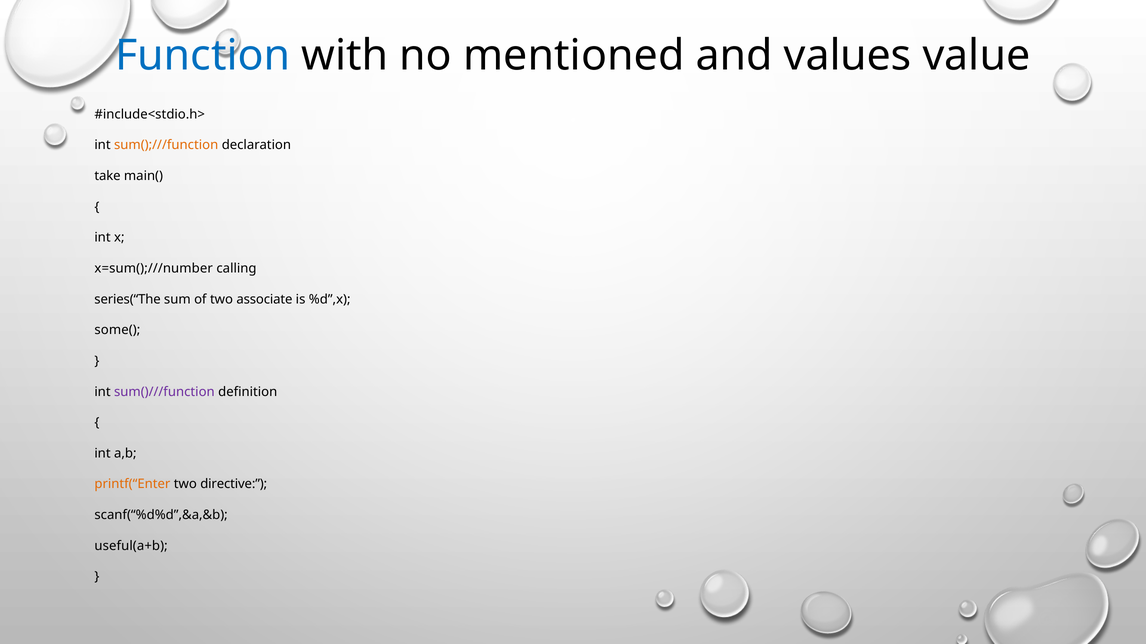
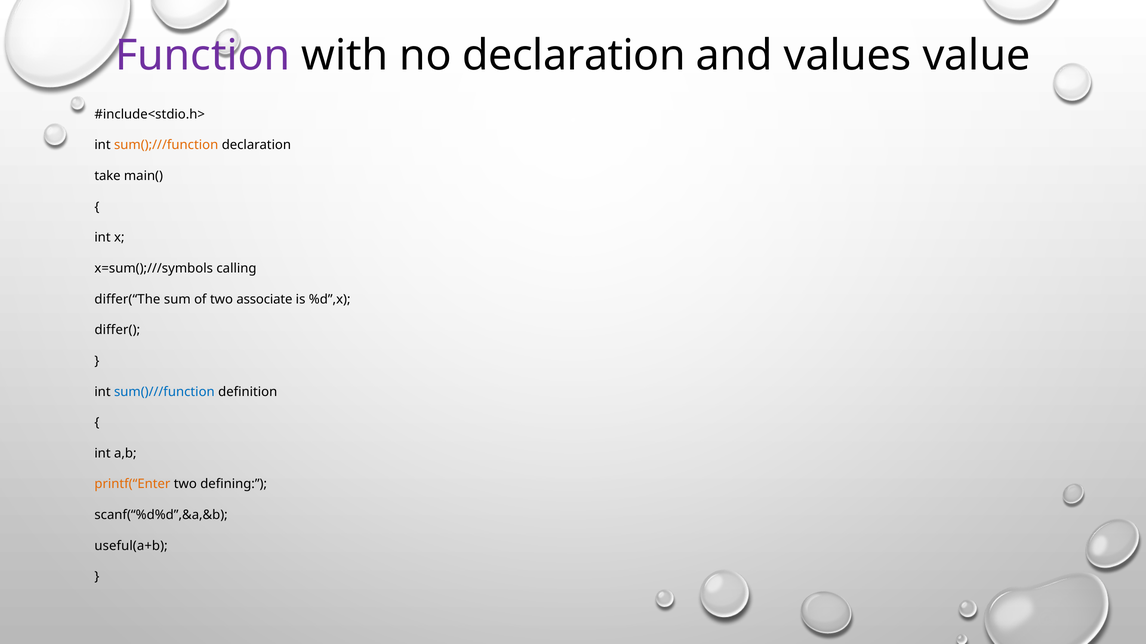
Function colour: blue -> purple (203, 55)
no mentioned: mentioned -> declaration (574, 55)
x=sum();///number: x=sum();///number -> x=sum();///symbols (154, 269)
series(“The: series(“The -> differ(“The (127, 299)
some(: some( -> differ( (117, 330)
sum()///function colour: purple -> blue (164, 392)
directive: directive -> defining (234, 485)
